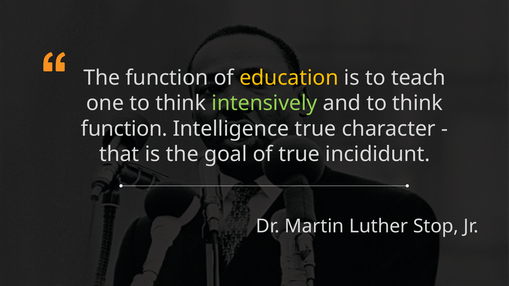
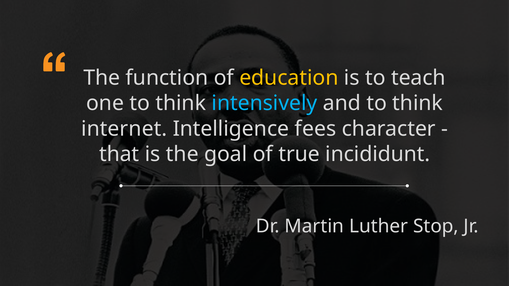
intensively colour: light green -> light blue (264, 103)
function: function -> internet (124, 129)
Intelligence true: true -> fees (315, 129)
